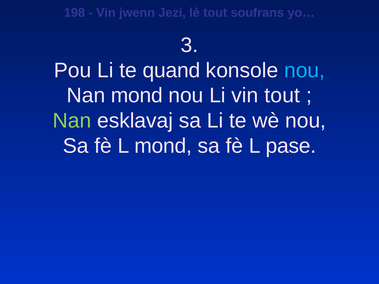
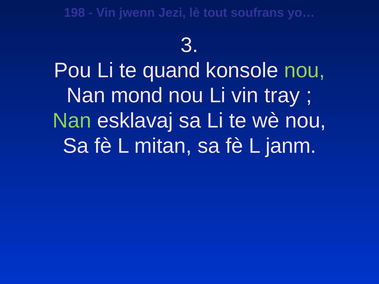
nou colour: light blue -> light green (305, 70)
vin tout: tout -> tray (282, 96)
L mond: mond -> mitan (163, 146)
pase: pase -> janm (291, 146)
